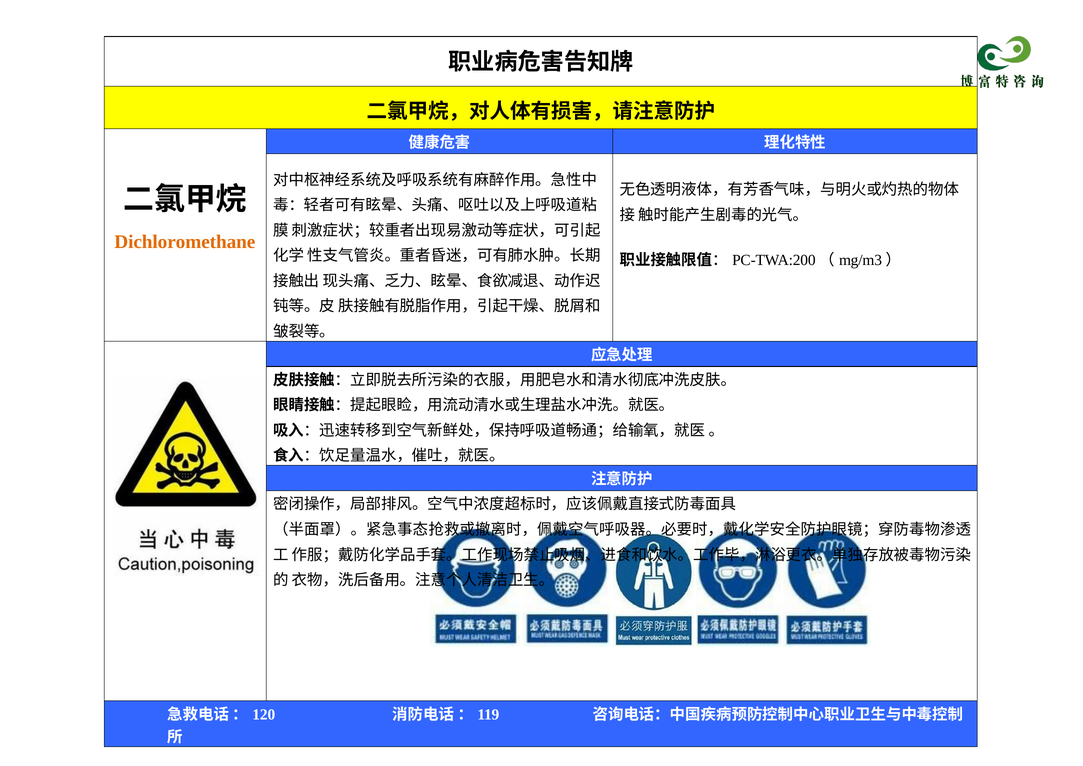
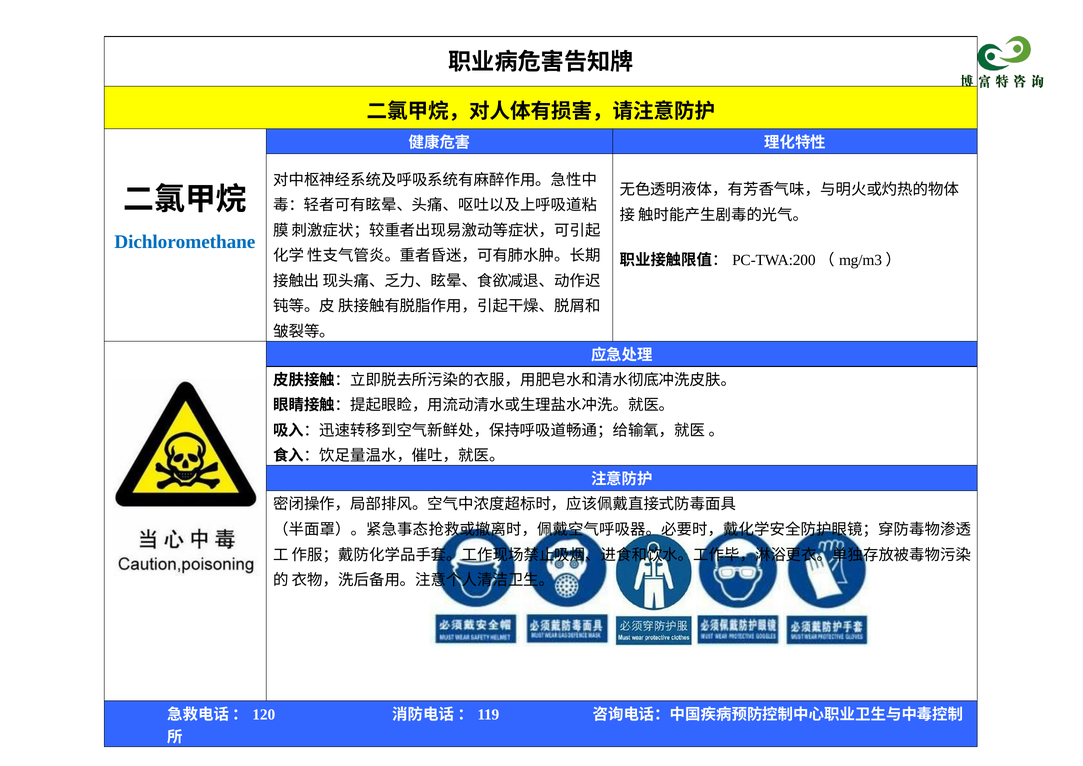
Dichloromethane colour: orange -> blue (185, 242)
